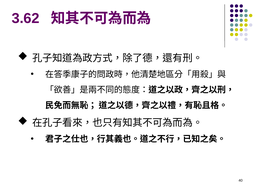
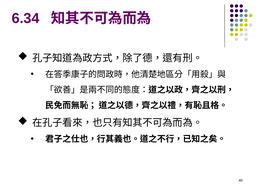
3.62: 3.62 -> 6.34 (26, 18)
